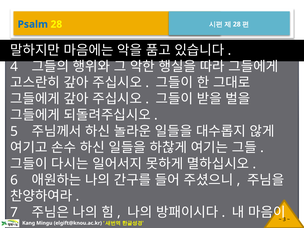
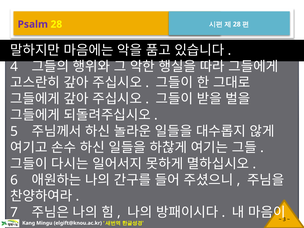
Psalm colour: blue -> purple (33, 24)
